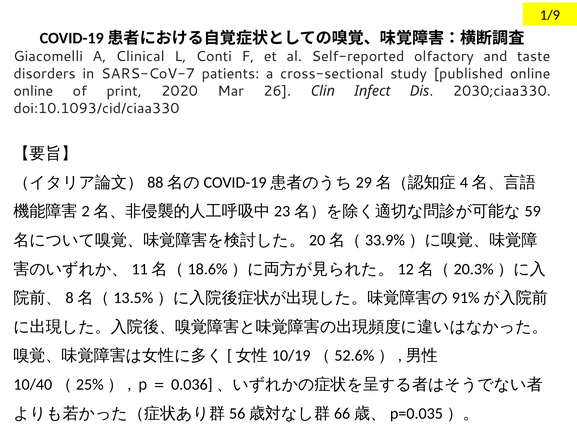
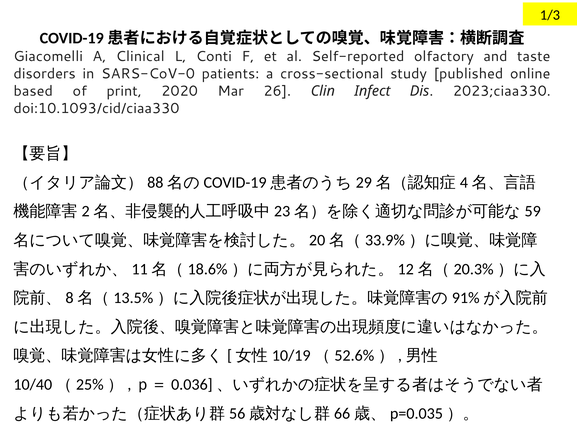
1/9: 1/9 -> 1/3 (550, 15)
SARS-CoV-7: SARS-CoV-7 -> SARS-CoV-0 (148, 74)
online: online -> based (33, 91)
2030;ciaa330: 2030;ciaa330 -> 2023;ciaa330 (502, 91)
